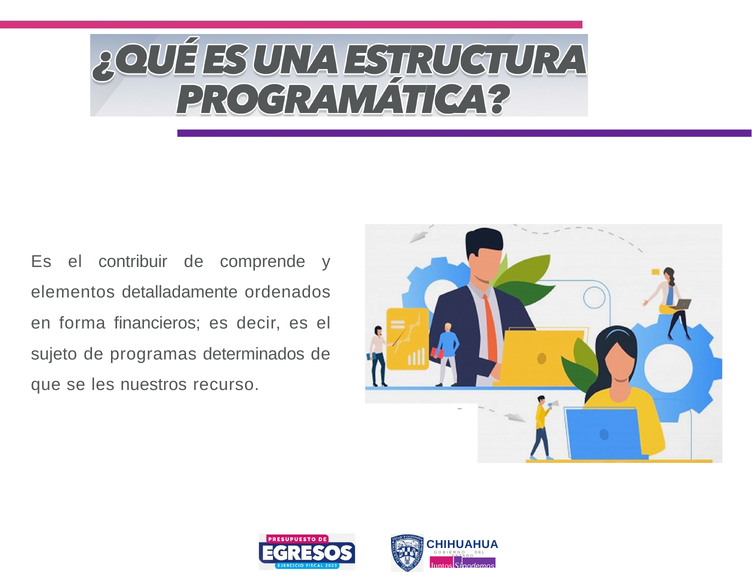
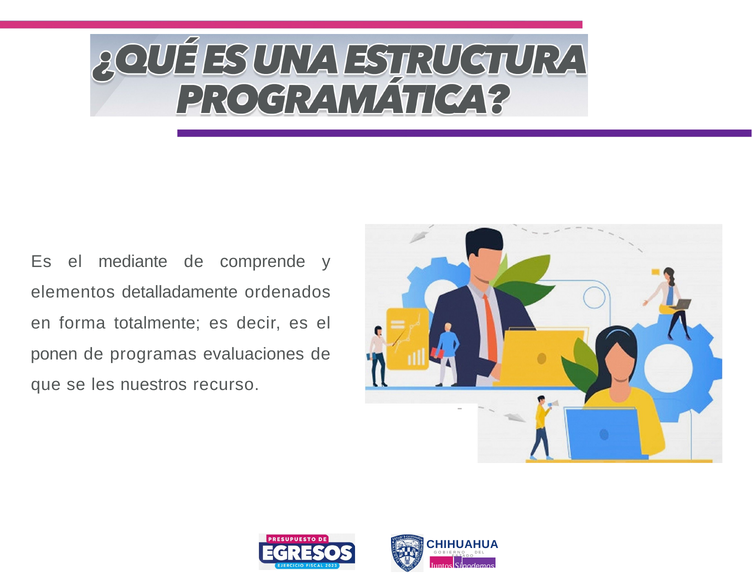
contribuir: contribuir -> mediante (133, 261)
financieros: financieros -> totalmente (157, 323)
sujeto: sujeto -> ponen (54, 354)
determinados: determinados -> evaluaciones (254, 354)
